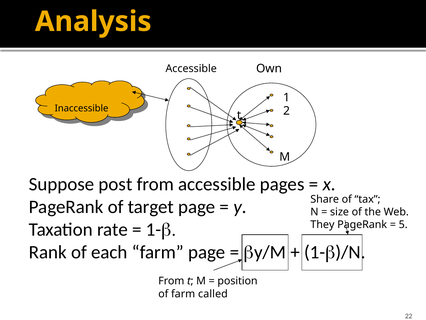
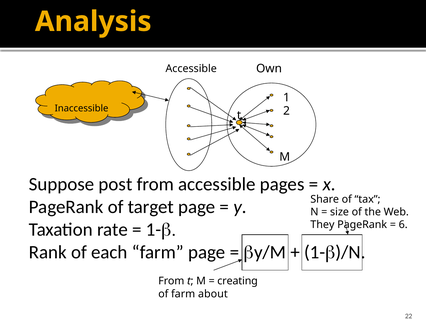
5: 5 -> 6 (403, 224)
position: position -> creating (238, 281)
called: called -> about (213, 293)
